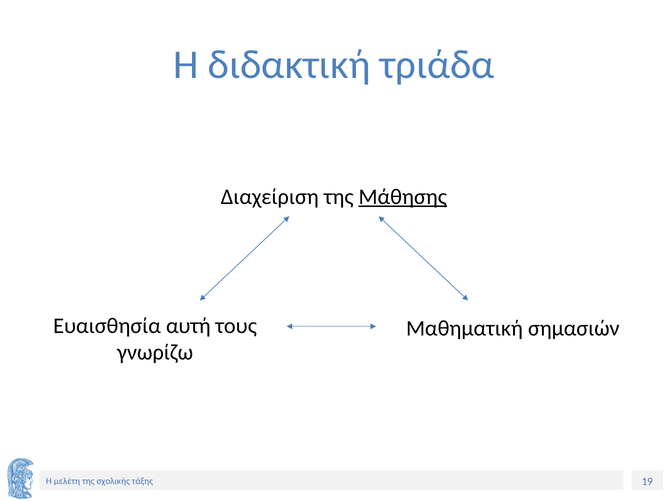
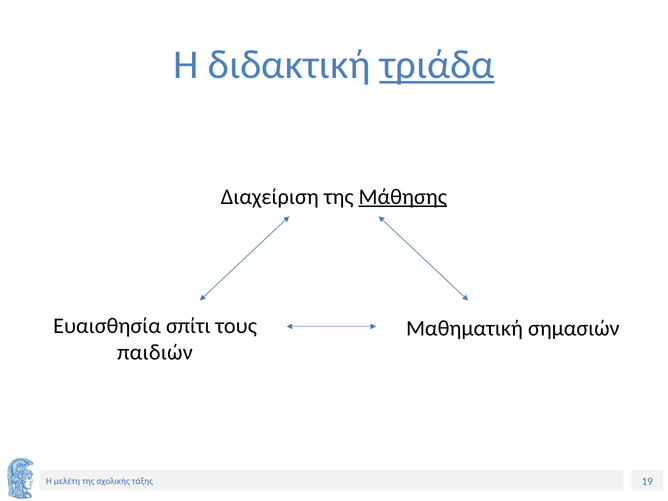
τριάδα underline: none -> present (437, 65)
αυτή: αυτή -> σπίτι (188, 326)
γνωρίζω: γνωρίζω -> παιδιών (155, 352)
